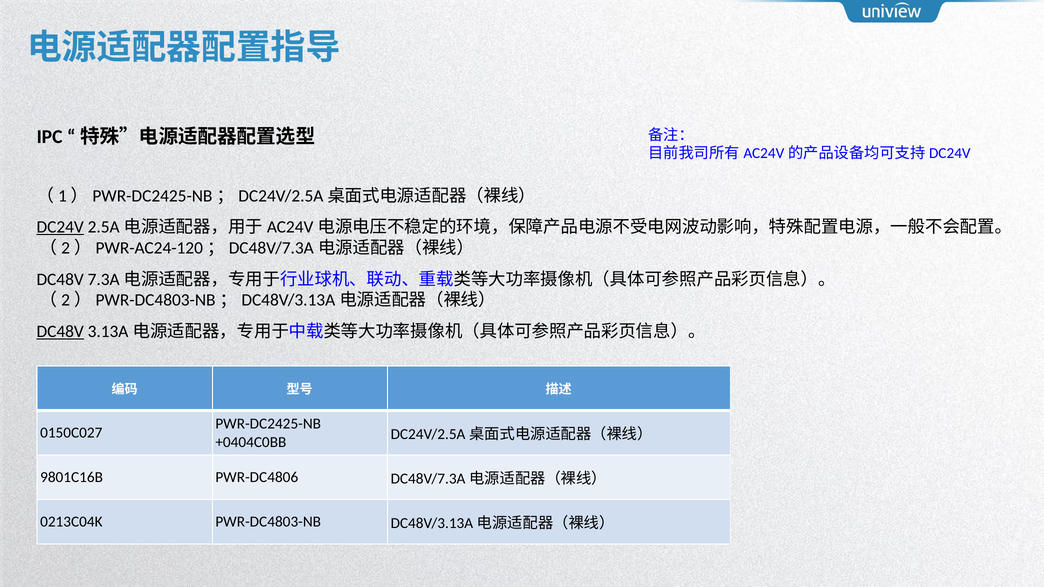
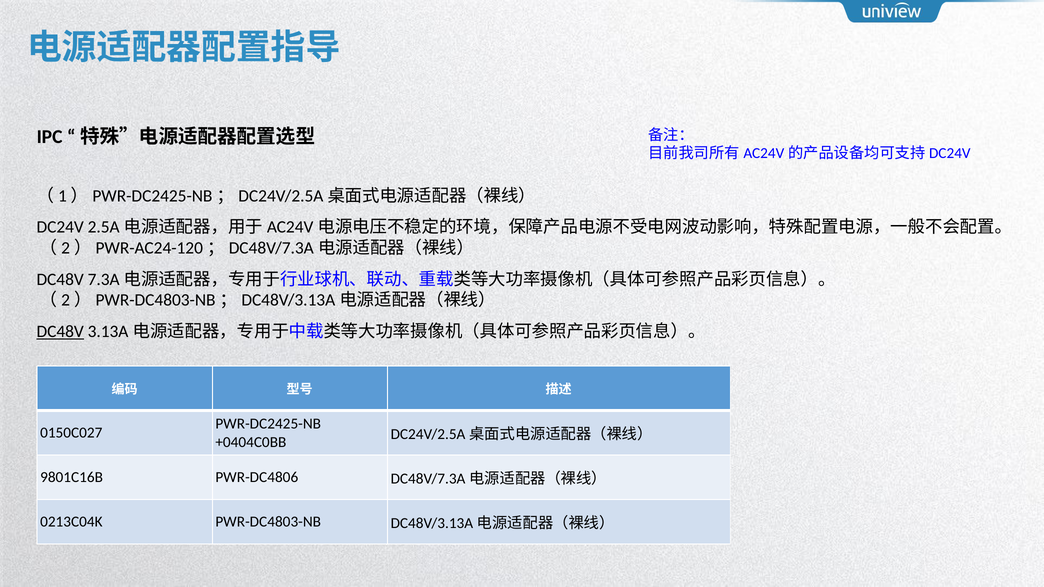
DC24V underline: present -> none (60, 227)
